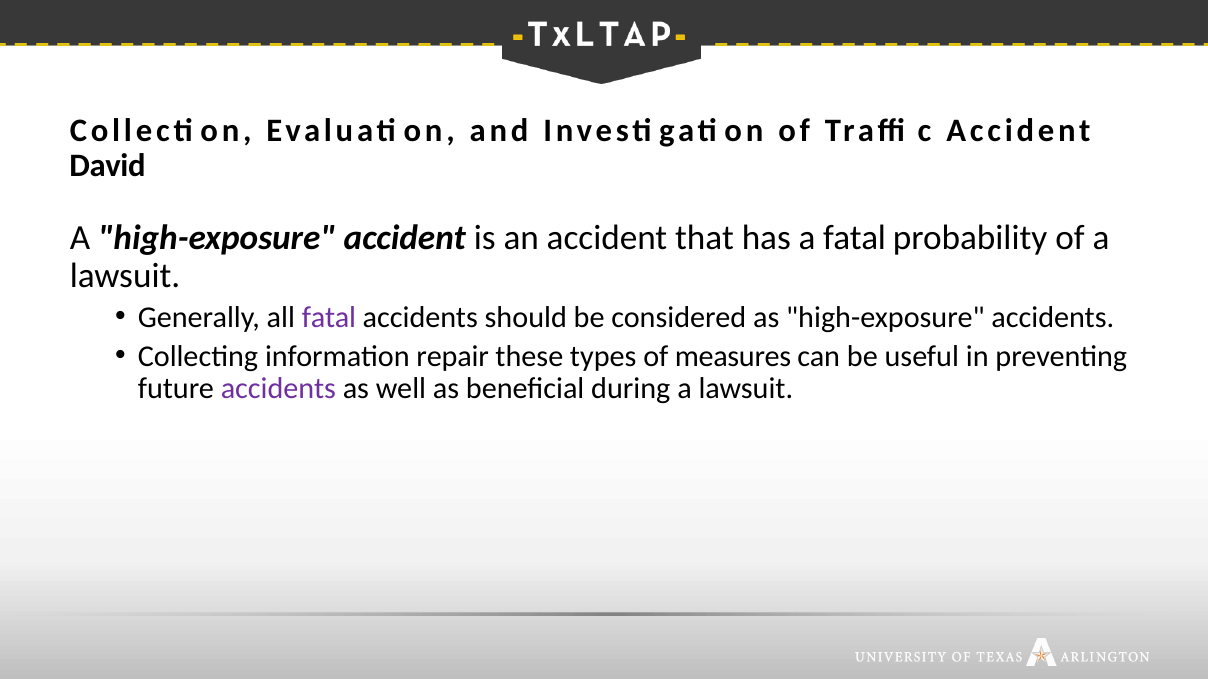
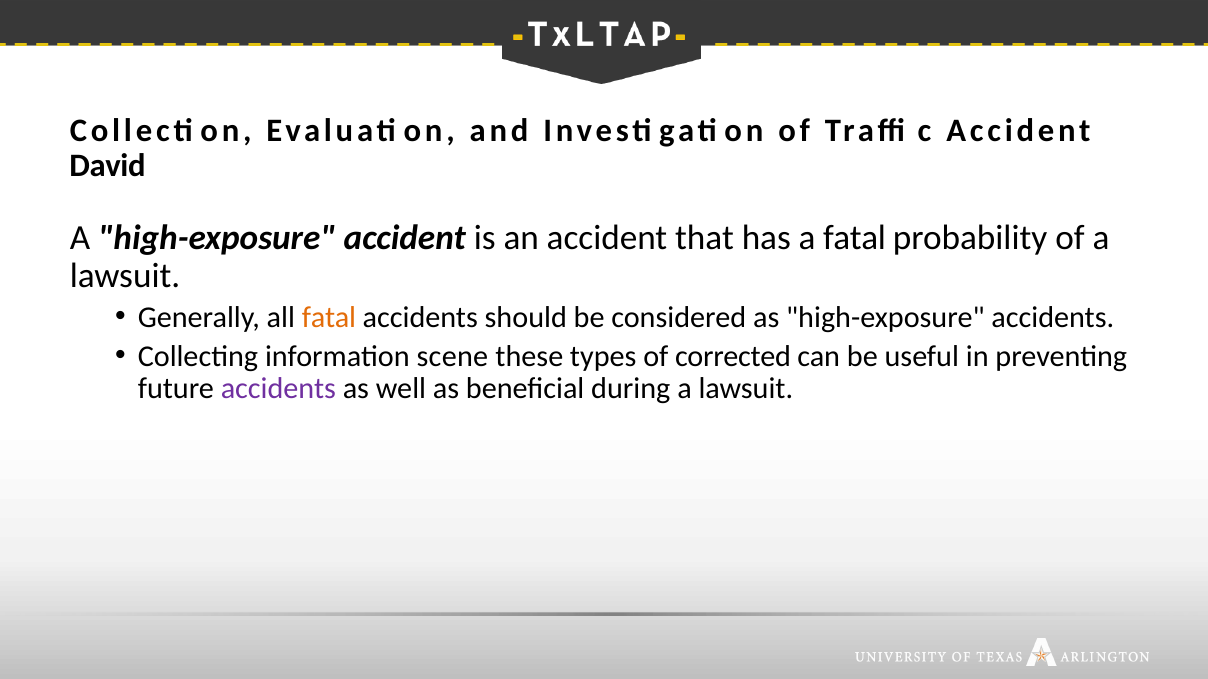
fatal colour: purple -> orange (329, 317)
repair: repair -> scene (452, 356)
measures: measures -> corrected (733, 356)
